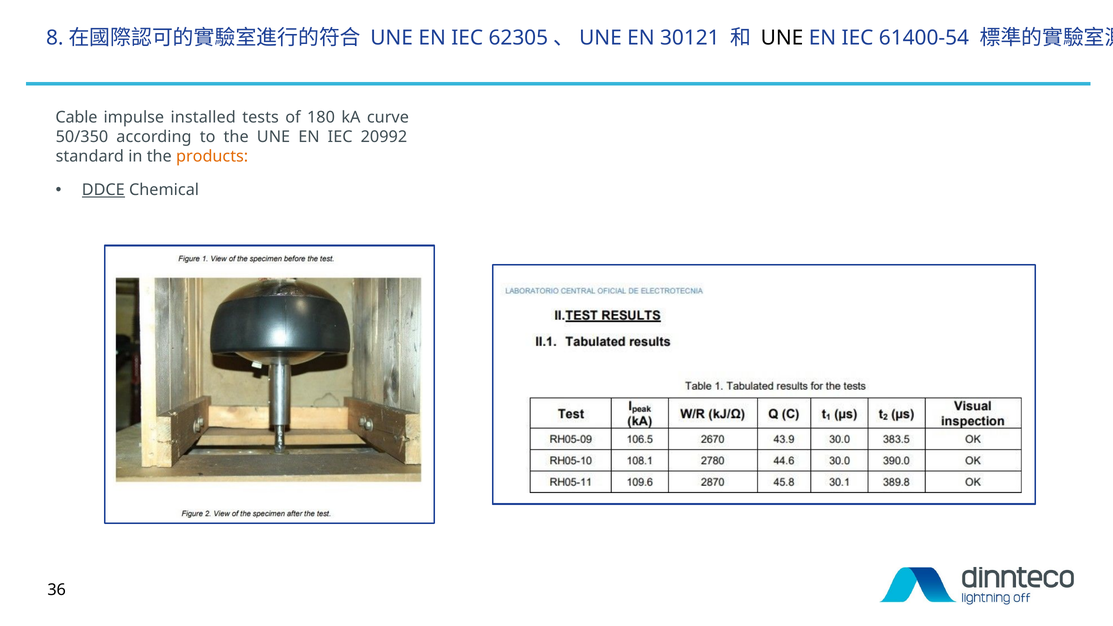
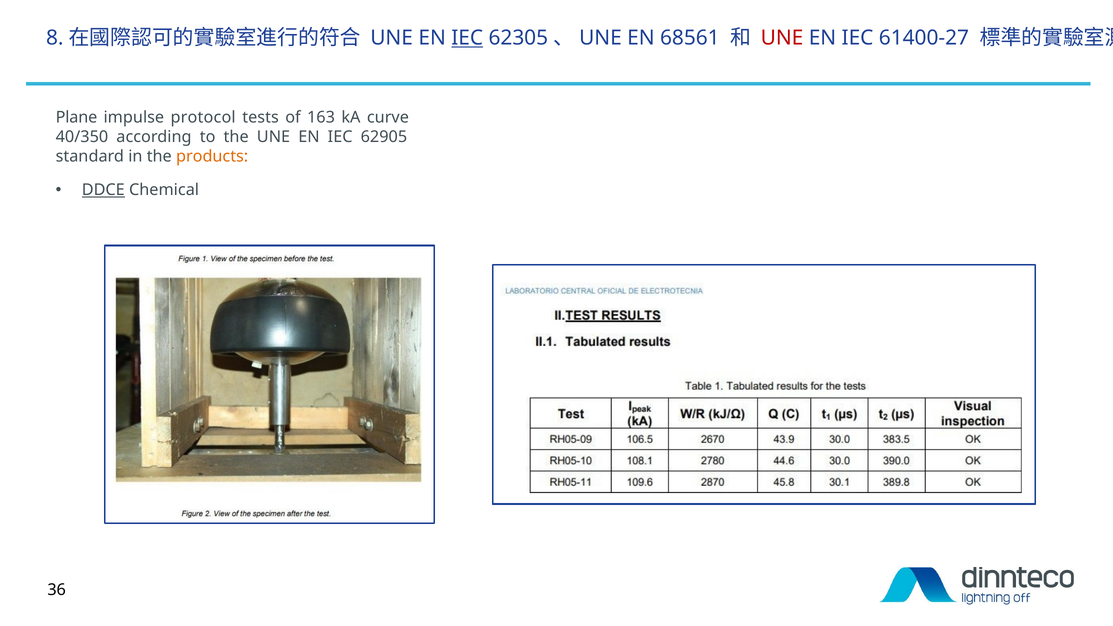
IEC underline: none -> present (467, 38)
30121: 30121 -> 68561 (690, 38)
UNE colour: black -> red (782, 38)
61400-54: 61400-54 -> 61400-27 (924, 38)
Cable: Cable -> Plane (76, 117)
installed: installed -> protocol (203, 117)
180: 180 -> 163 (321, 117)
50/350: 50/350 -> 40/350 (82, 137)
20992: 20992 -> 62905 (384, 137)
